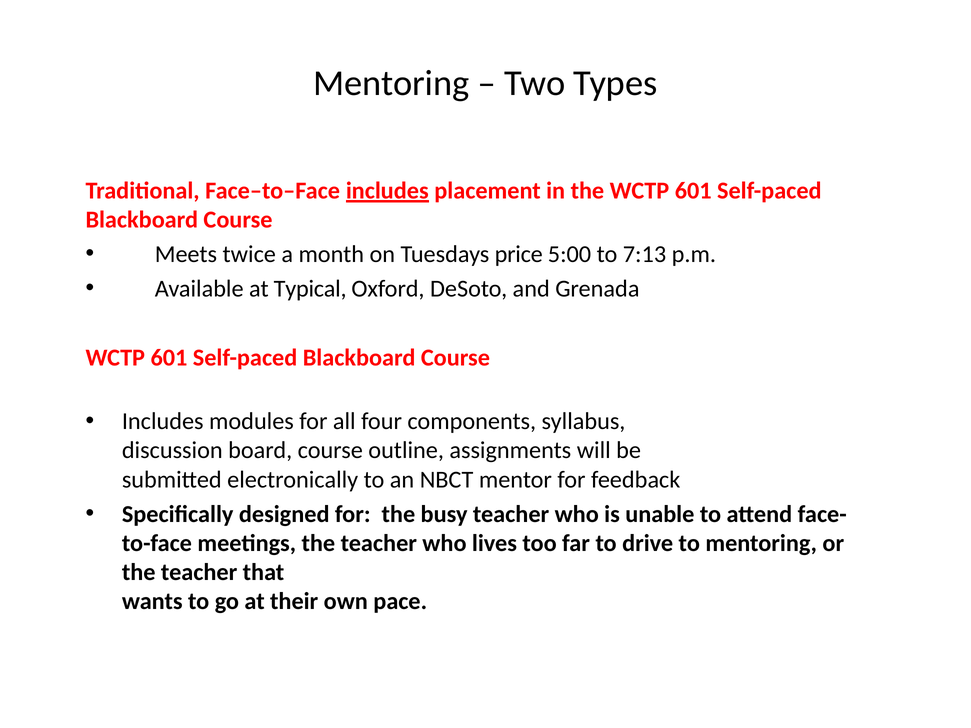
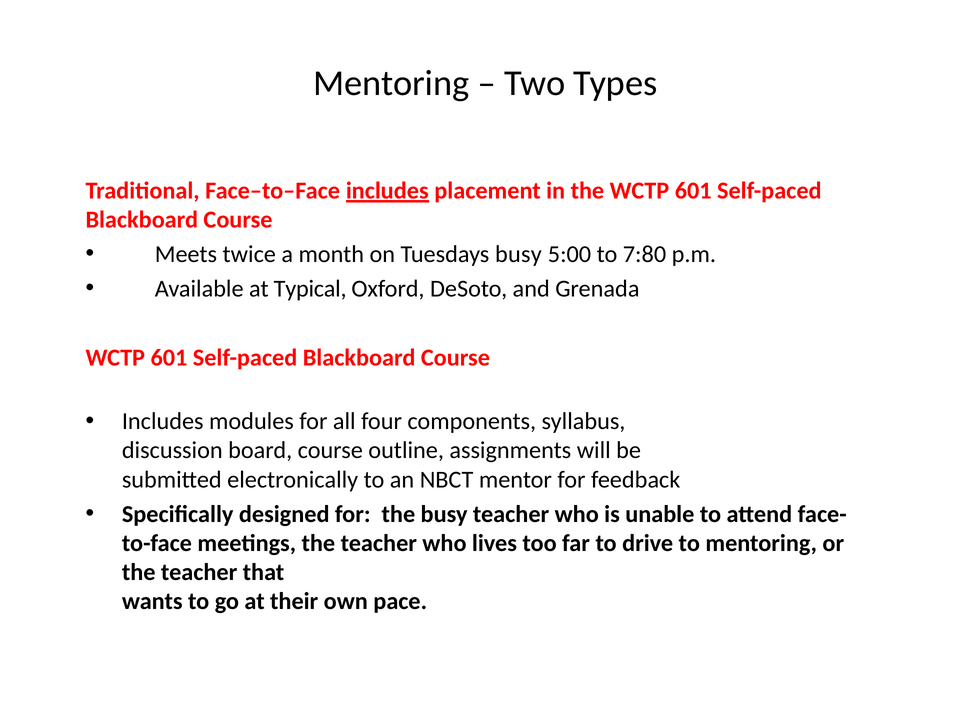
Tuesdays price: price -> busy (518, 254)
7:13: 7:13 -> 7:80 (644, 254)
